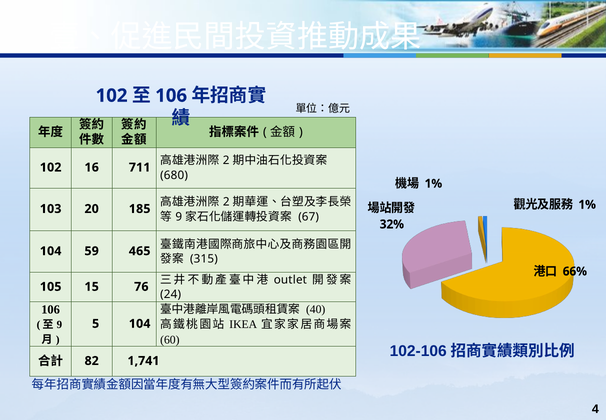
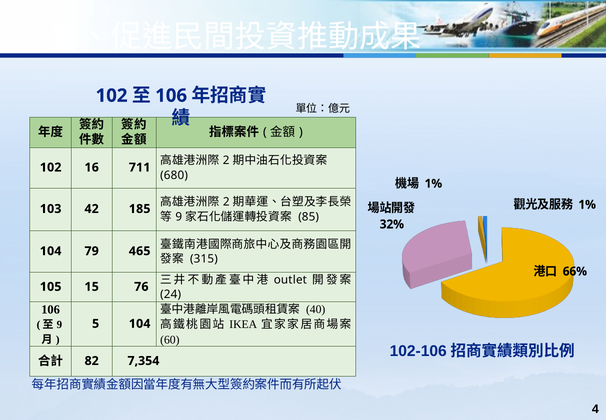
20: 20 -> 42 (92, 209)
67: 67 -> 85 (309, 216)
59: 59 -> 79 (92, 251)
1,741: 1,741 -> 7,354 (143, 360)
